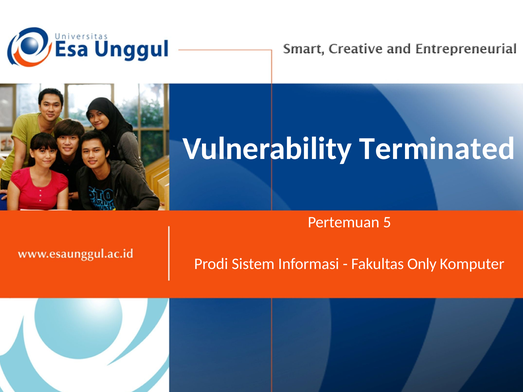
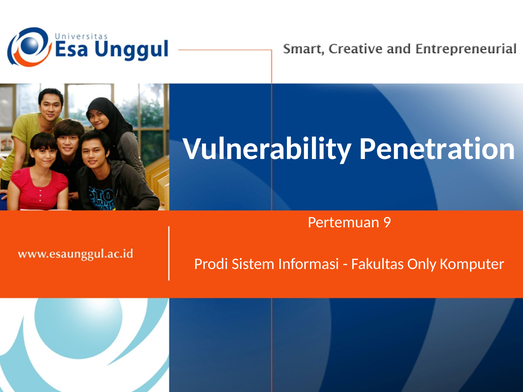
Terminated: Terminated -> Penetration (437, 149)
5: 5 -> 9 (387, 223)
